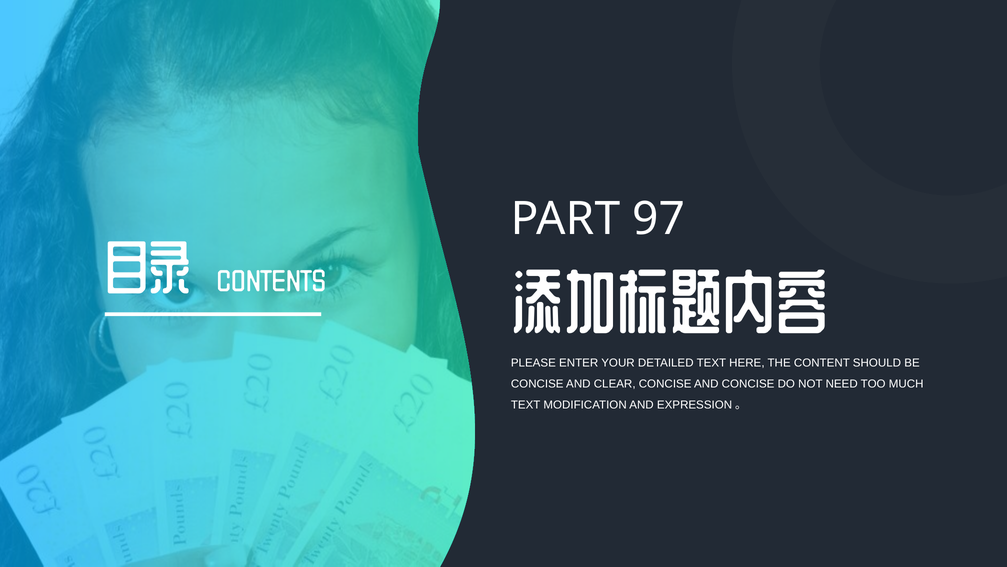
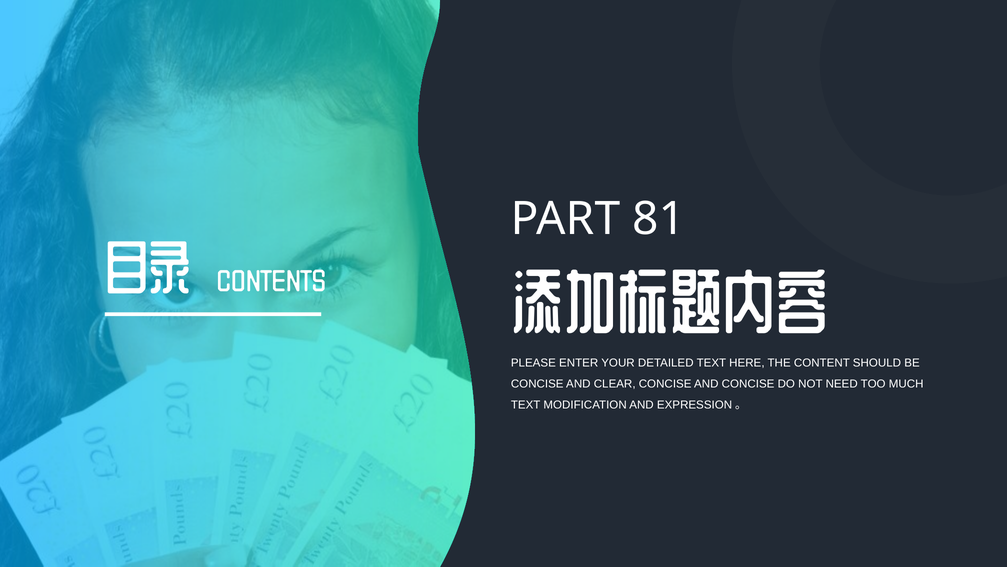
97: 97 -> 81 (659, 219)
